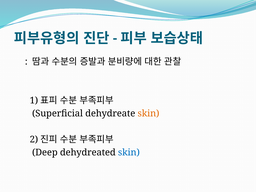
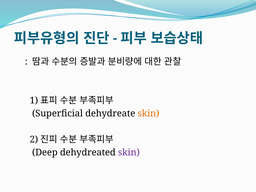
skin colour: blue -> purple (129, 152)
